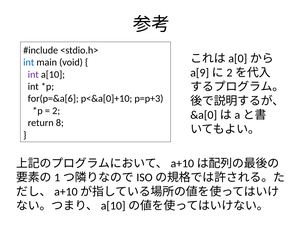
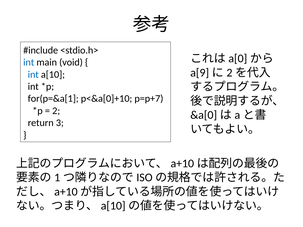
int colour: purple -> blue (33, 75)
for(p=&a[6: for(p=&a[6 -> for(p=&a[1 (53, 99)
p=p+3: p=p+3 -> p=p+7 (149, 99)
8: 8 -> 3 (60, 123)
